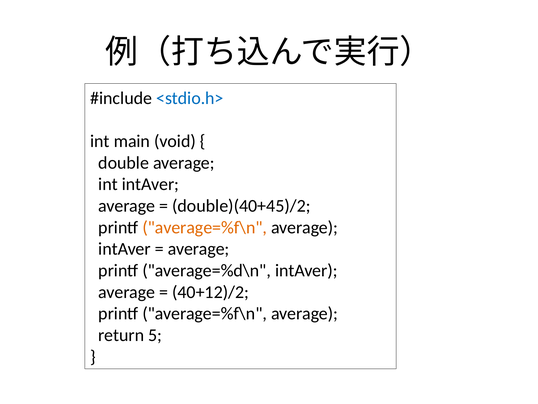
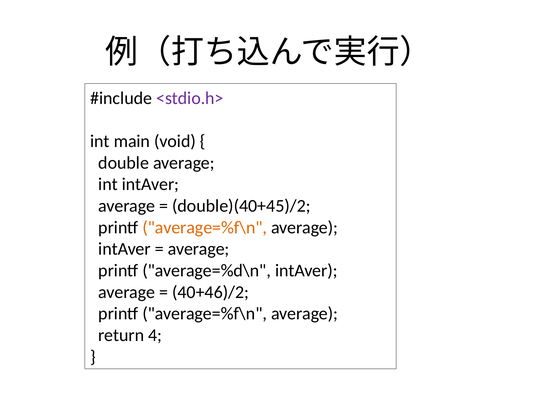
<stdio.h> colour: blue -> purple (190, 98)
40+12)/2: 40+12)/2 -> 40+46)/2 (211, 292)
5: 5 -> 4 (155, 335)
